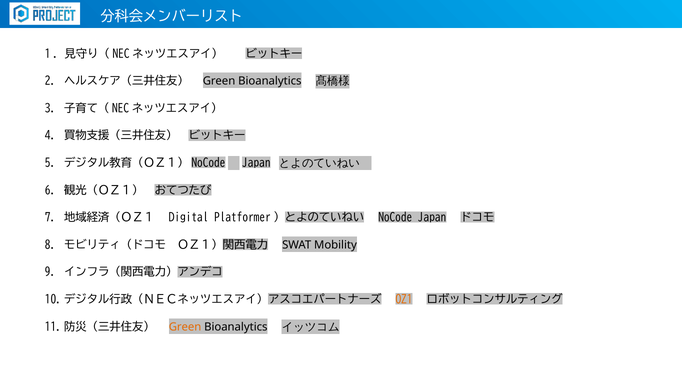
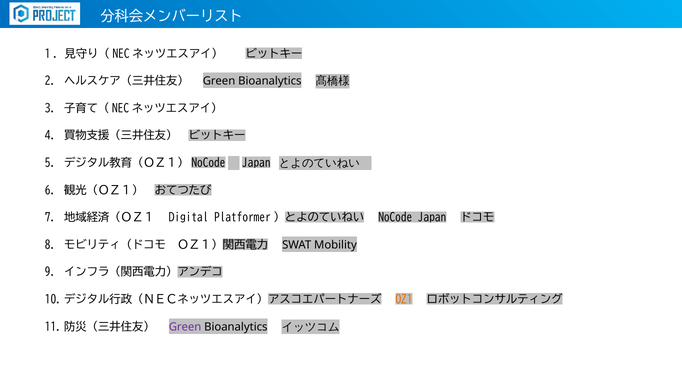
Green colour: orange -> purple (185, 326)
